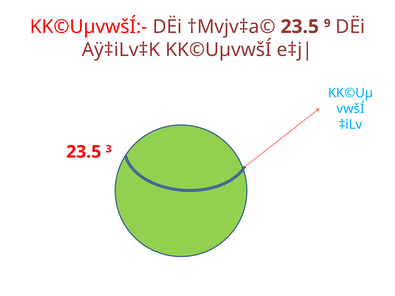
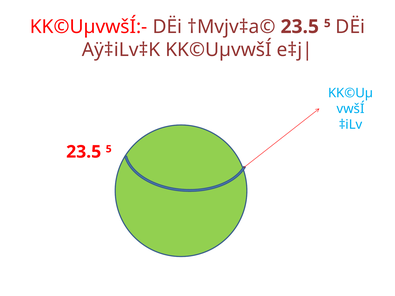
†Mvjv‡a© 23.5 9: 9 -> 5 (327, 23)
3: 3 -> 5 (109, 149)
